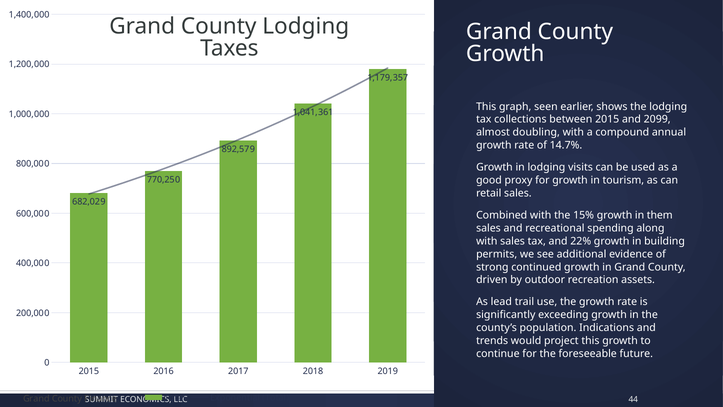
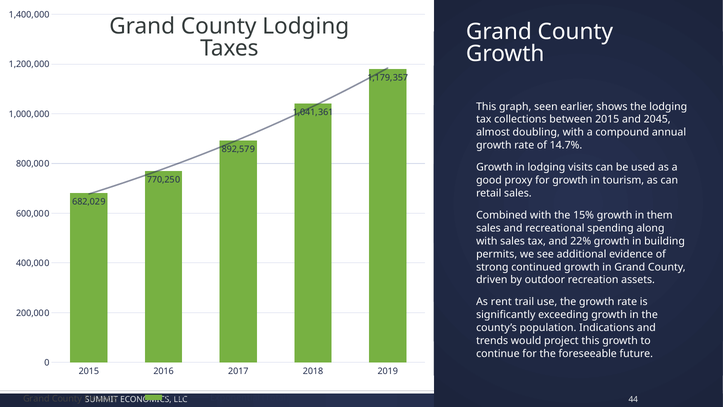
2099: 2099 -> 2045 (657, 119)
lead: lead -> rent (501, 302)
